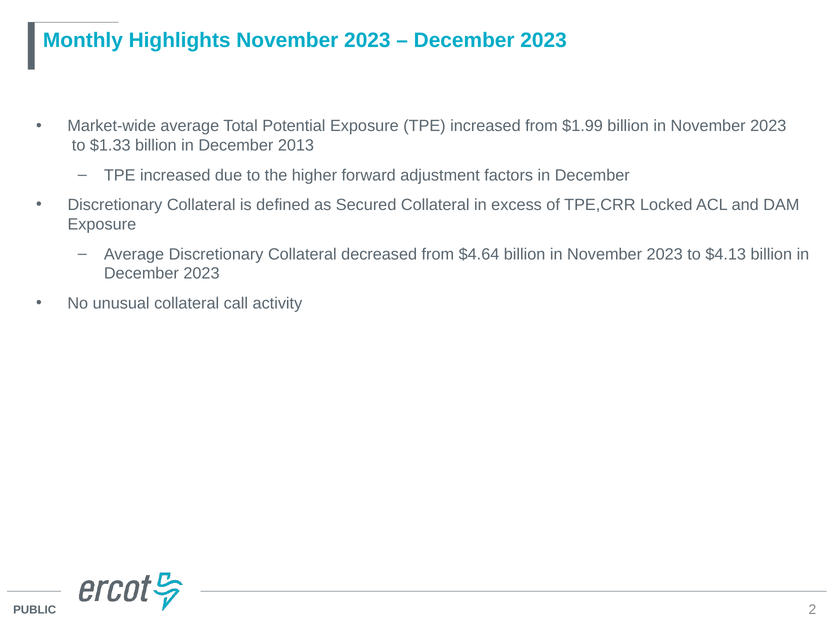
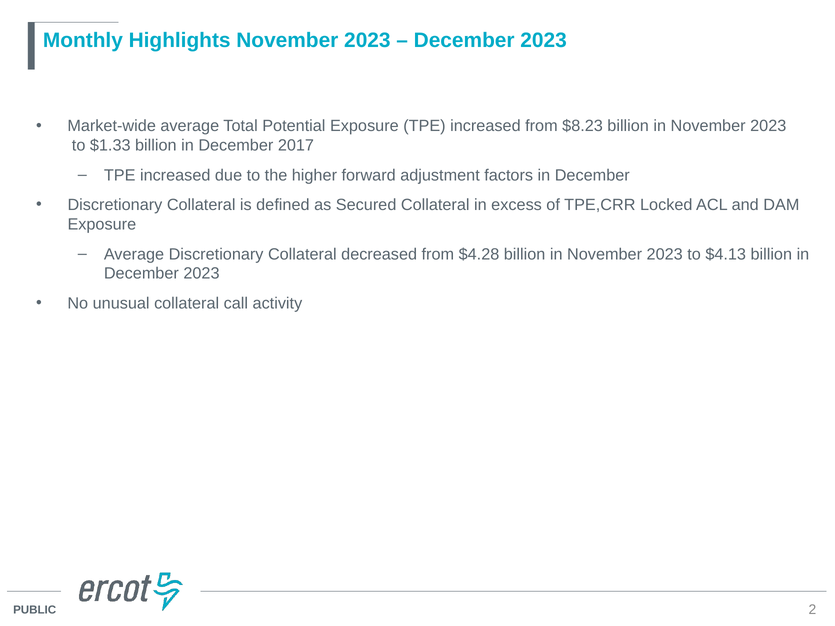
$1.99: $1.99 -> $8.23 (583, 126)
2013: 2013 -> 2017 (296, 146)
$4.64: $4.64 -> $4.28 (479, 254)
